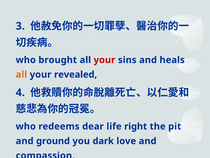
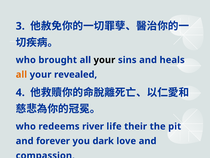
your colour: red -> black (104, 60)
dear: dear -> river (93, 126)
right: right -> their (136, 126)
ground: ground -> forever (53, 141)
